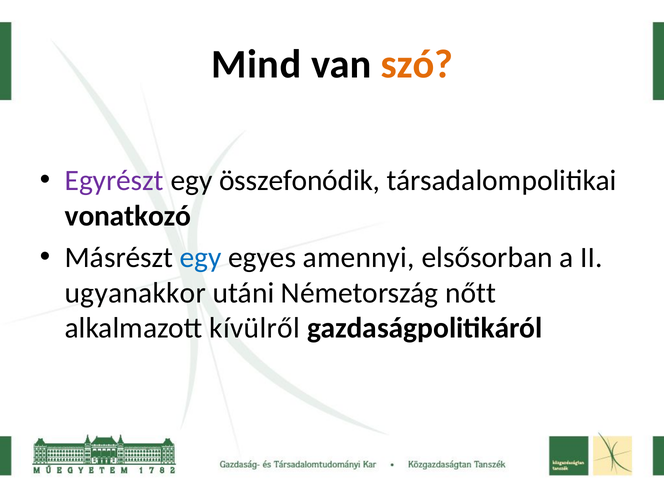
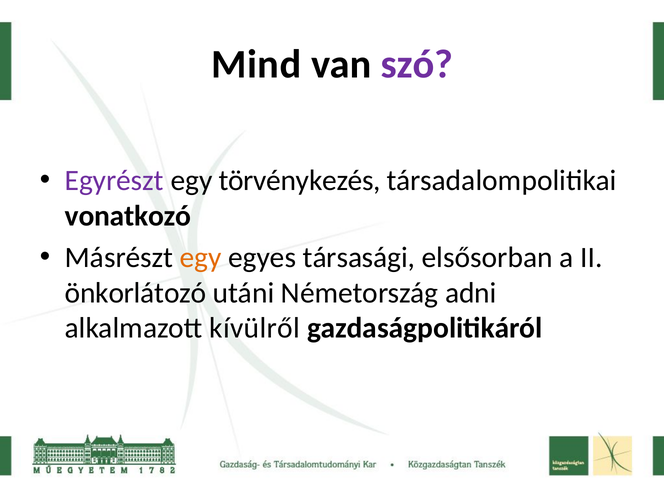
szó colour: orange -> purple (417, 64)
összefonódik: összefonódik -> törvénykezés (300, 181)
egy colour: blue -> orange (201, 257)
amennyi: amennyi -> társasági (359, 257)
ugyanakkor: ugyanakkor -> önkorlátozó (136, 293)
nőtt: nőtt -> adni (471, 293)
